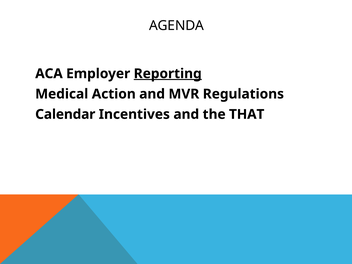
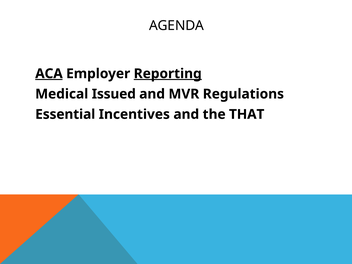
ACA underline: none -> present (49, 74)
Action: Action -> Issued (114, 94)
Calendar: Calendar -> Essential (65, 114)
